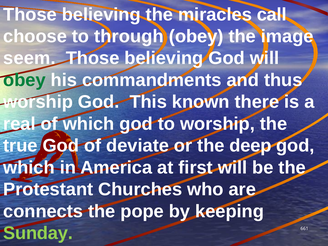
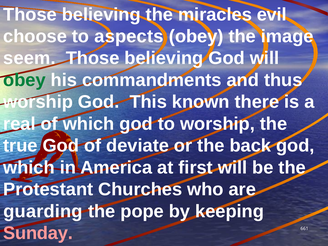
call: call -> evil (272, 15)
through: through -> aspects (129, 36)
deep: deep -> back (250, 146)
connects: connects -> guarding (43, 211)
Sunday colour: light green -> pink (38, 233)
